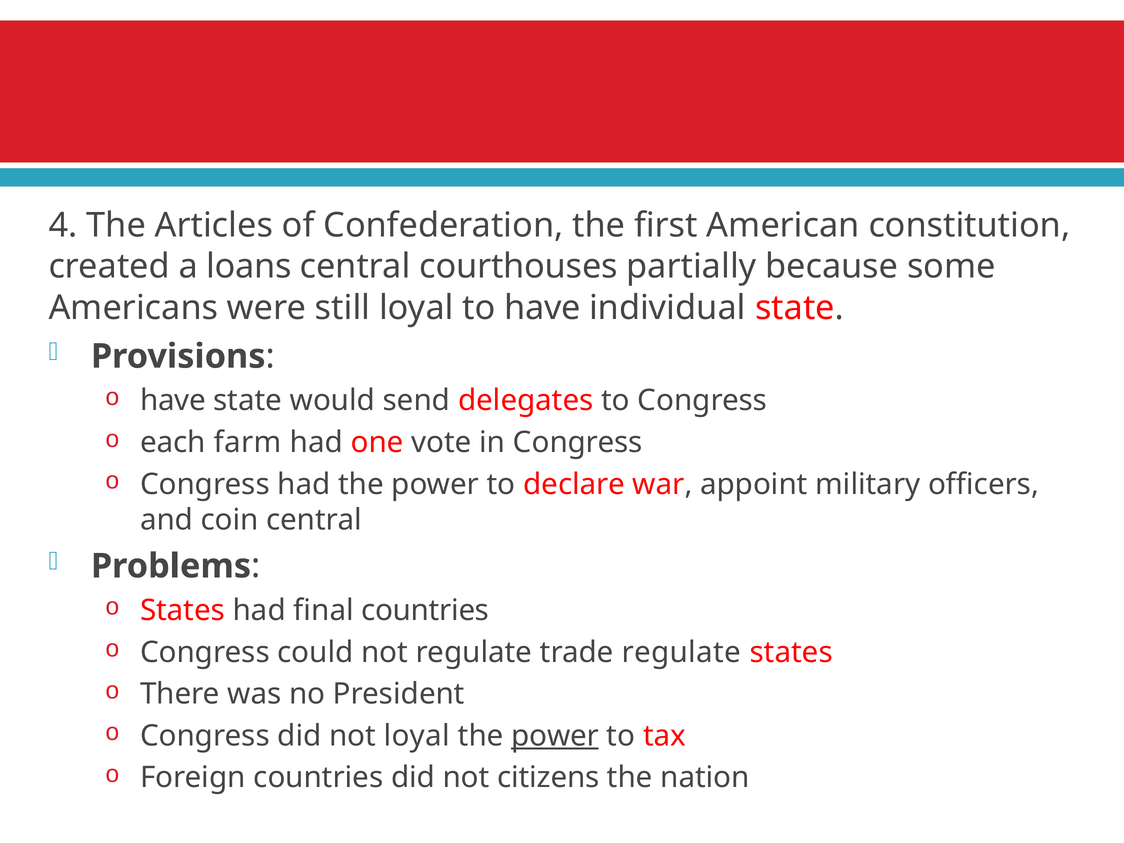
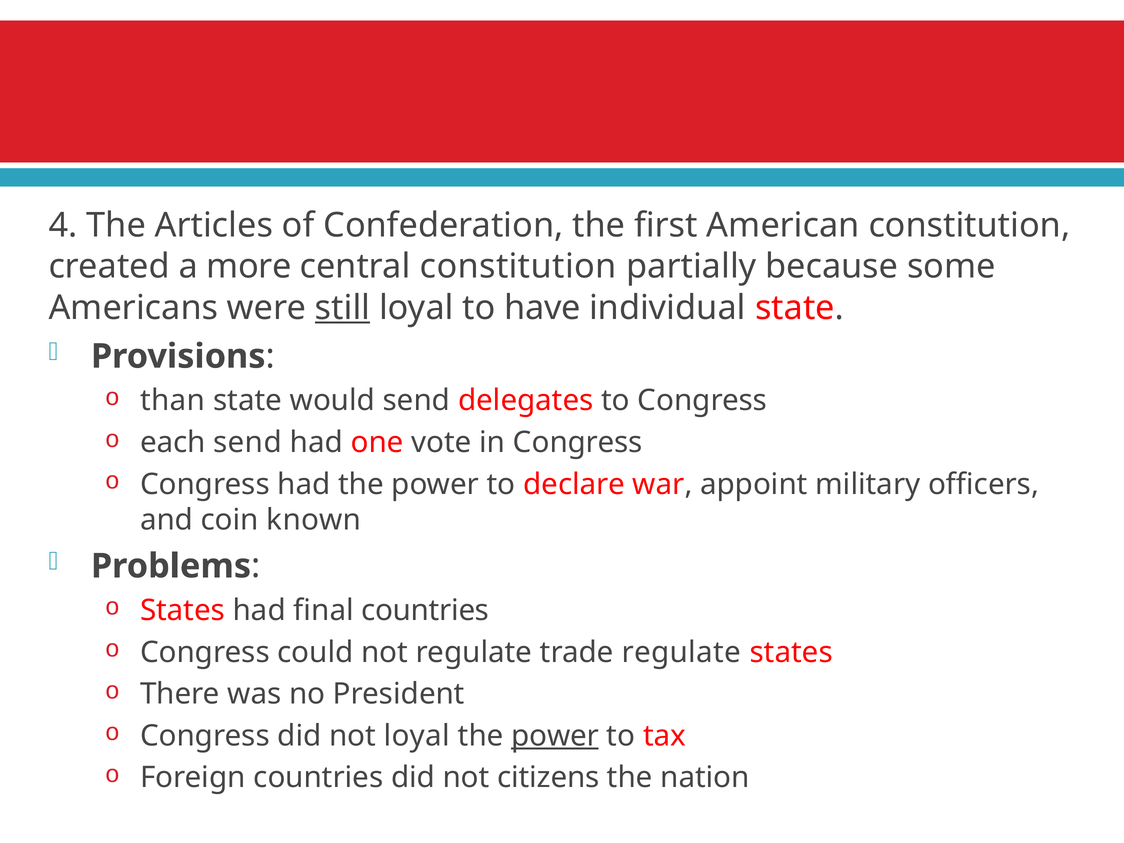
loans: loans -> more (249, 267)
central courthouses: courthouses -> constitution (518, 267)
still underline: none -> present (343, 308)
have: have -> than (173, 401)
each farm: farm -> send (248, 443)
coin central: central -> known (314, 520)
